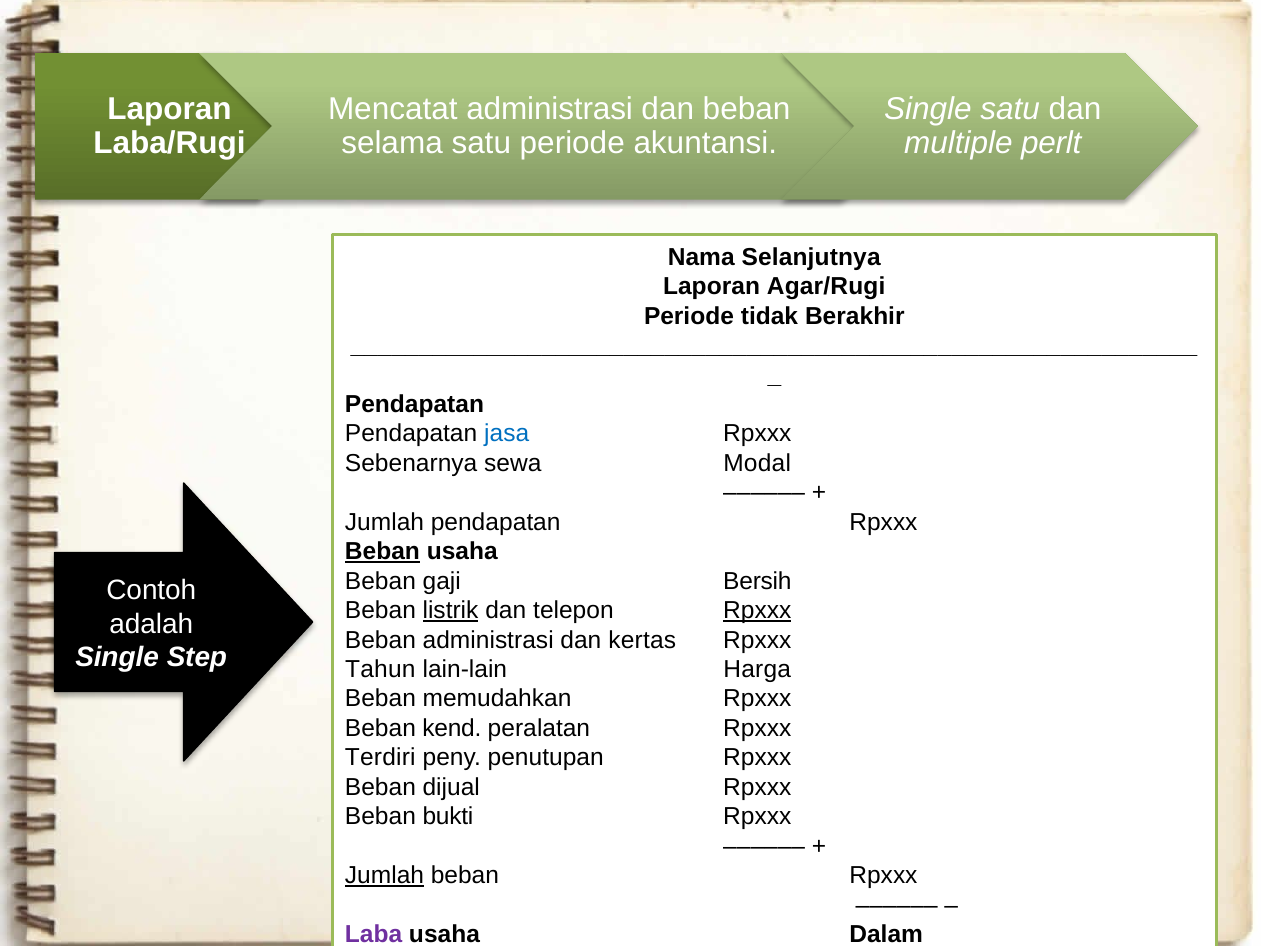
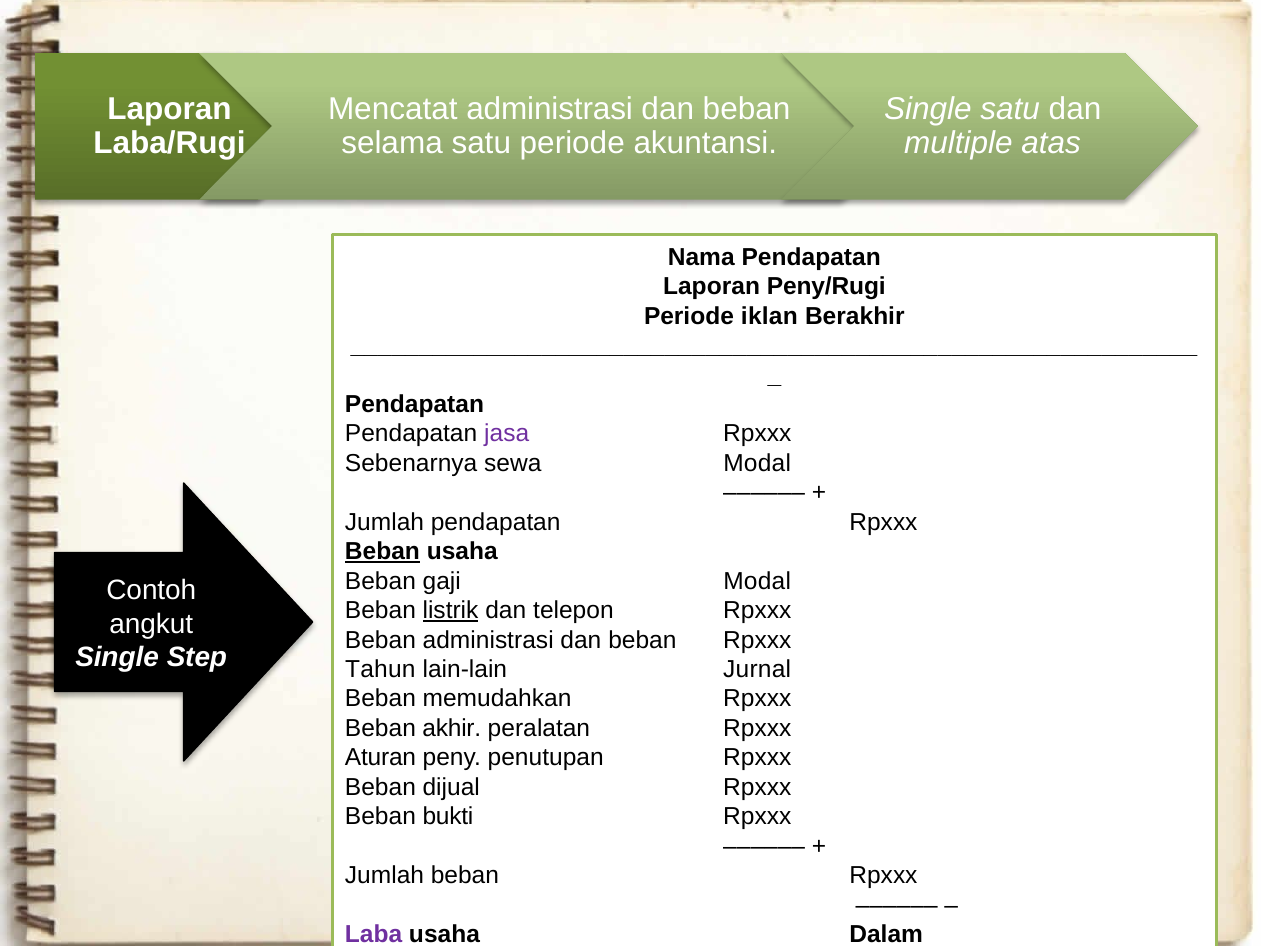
perlt: perlt -> atas (1051, 143)
Nama Selanjutnya: Selanjutnya -> Pendapatan (811, 257)
Agar/Rugi: Agar/Rugi -> Peny/Rugi (826, 287)
tidak: tidak -> iklan (769, 316)
jasa colour: blue -> purple (507, 434)
gaji Bersih: Bersih -> Modal (757, 581)
Rpxxx underline: present -> none (757, 610)
adalah: adalah -> angkut (151, 624)
Beban administrasi dan kertas: kertas -> beban (642, 640)
Harga: Harga -> Jurnal (757, 669)
kend: kend -> akhir (452, 728)
Terdiri: Terdiri -> Aturan (381, 758)
Jumlah underline: present -> none (385, 875)
